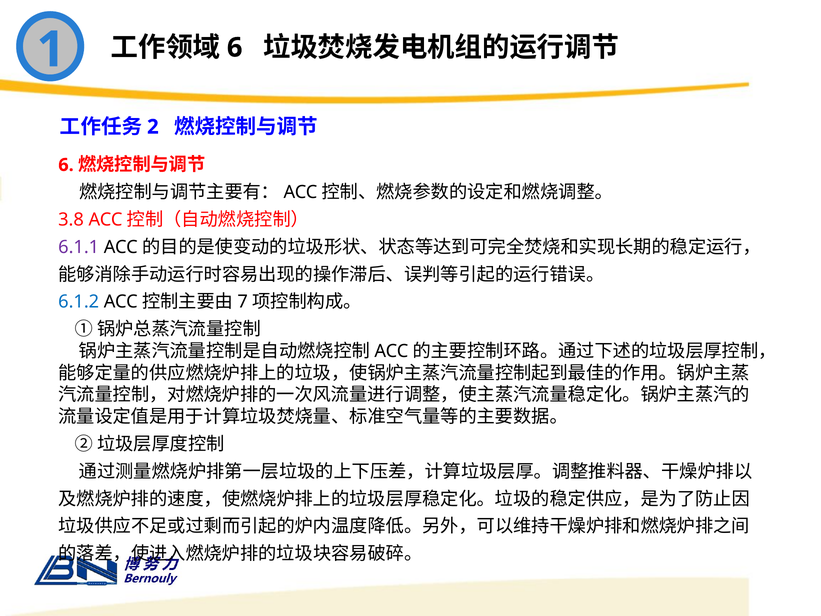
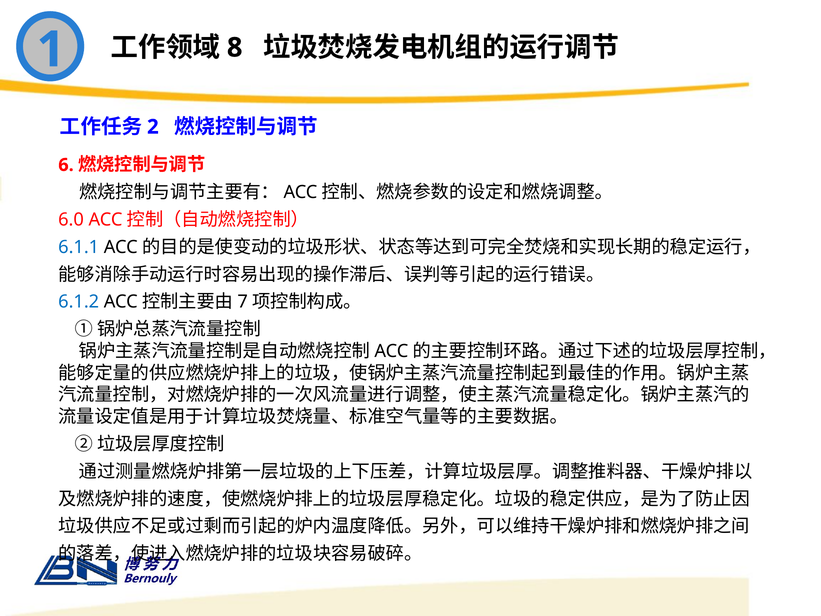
6: 6 -> 8 (235, 48)
3.8: 3.8 -> 6.0 (71, 220)
6.1.1 colour: purple -> blue (79, 247)
